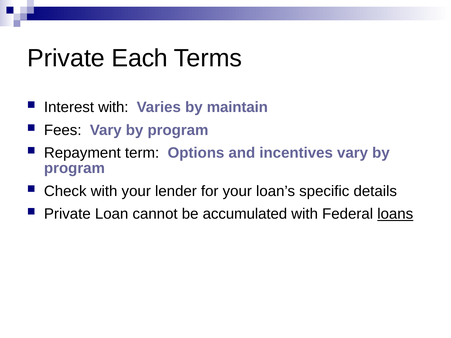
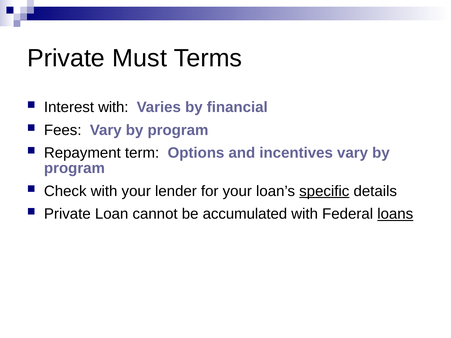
Each: Each -> Must (140, 58)
maintain: maintain -> financial (237, 107)
specific underline: none -> present (324, 191)
